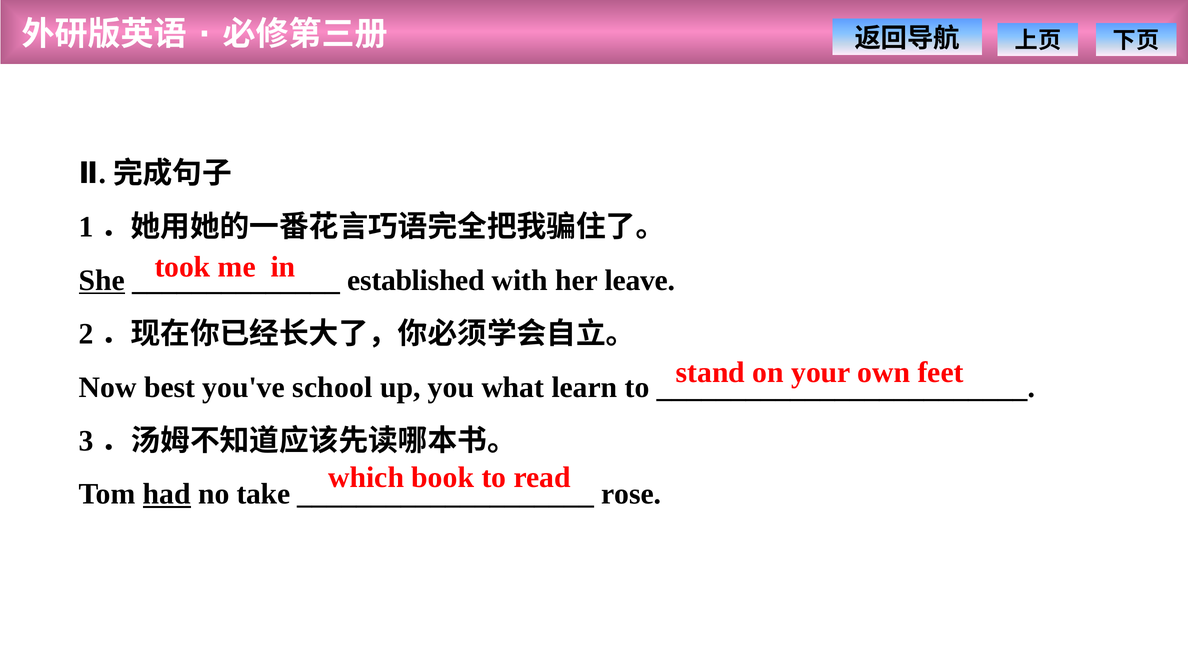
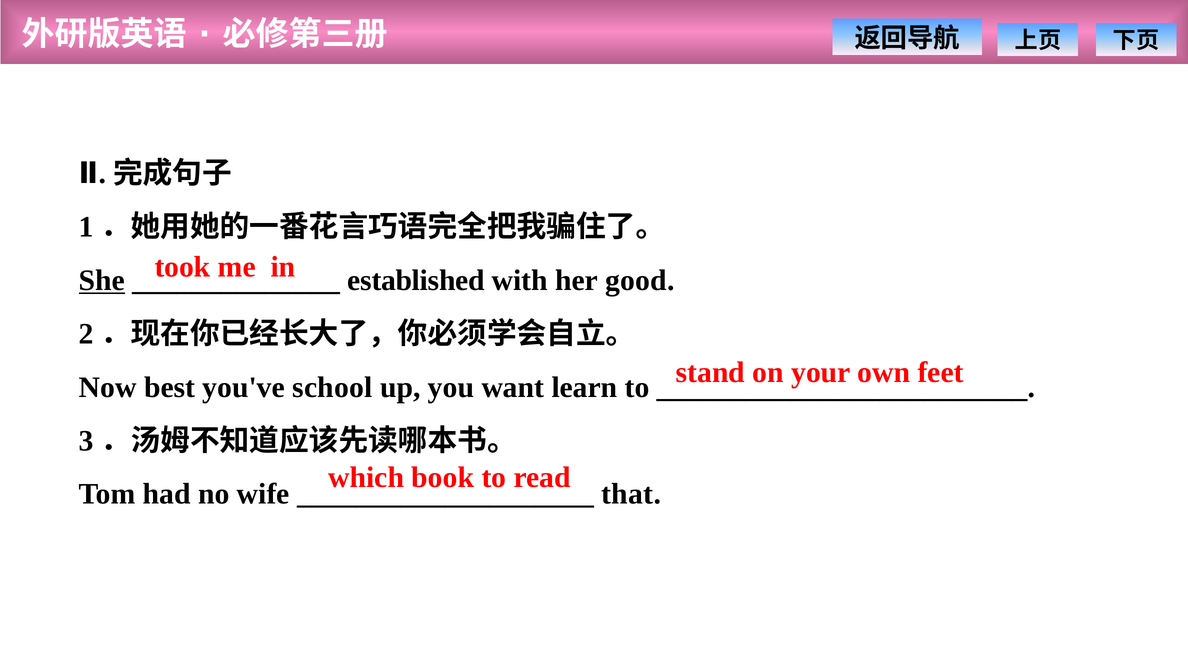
leave: leave -> good (640, 281)
what: what -> want (513, 387)
had underline: present -> none (167, 494)
take: take -> wife (263, 494)
rose: rose -> that (631, 494)
